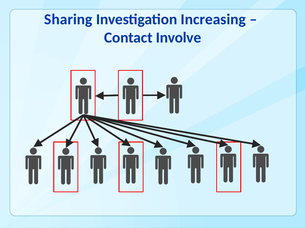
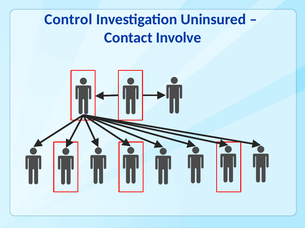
Sharing: Sharing -> Control (68, 19)
Increasing: Increasing -> Uninsured (213, 19)
